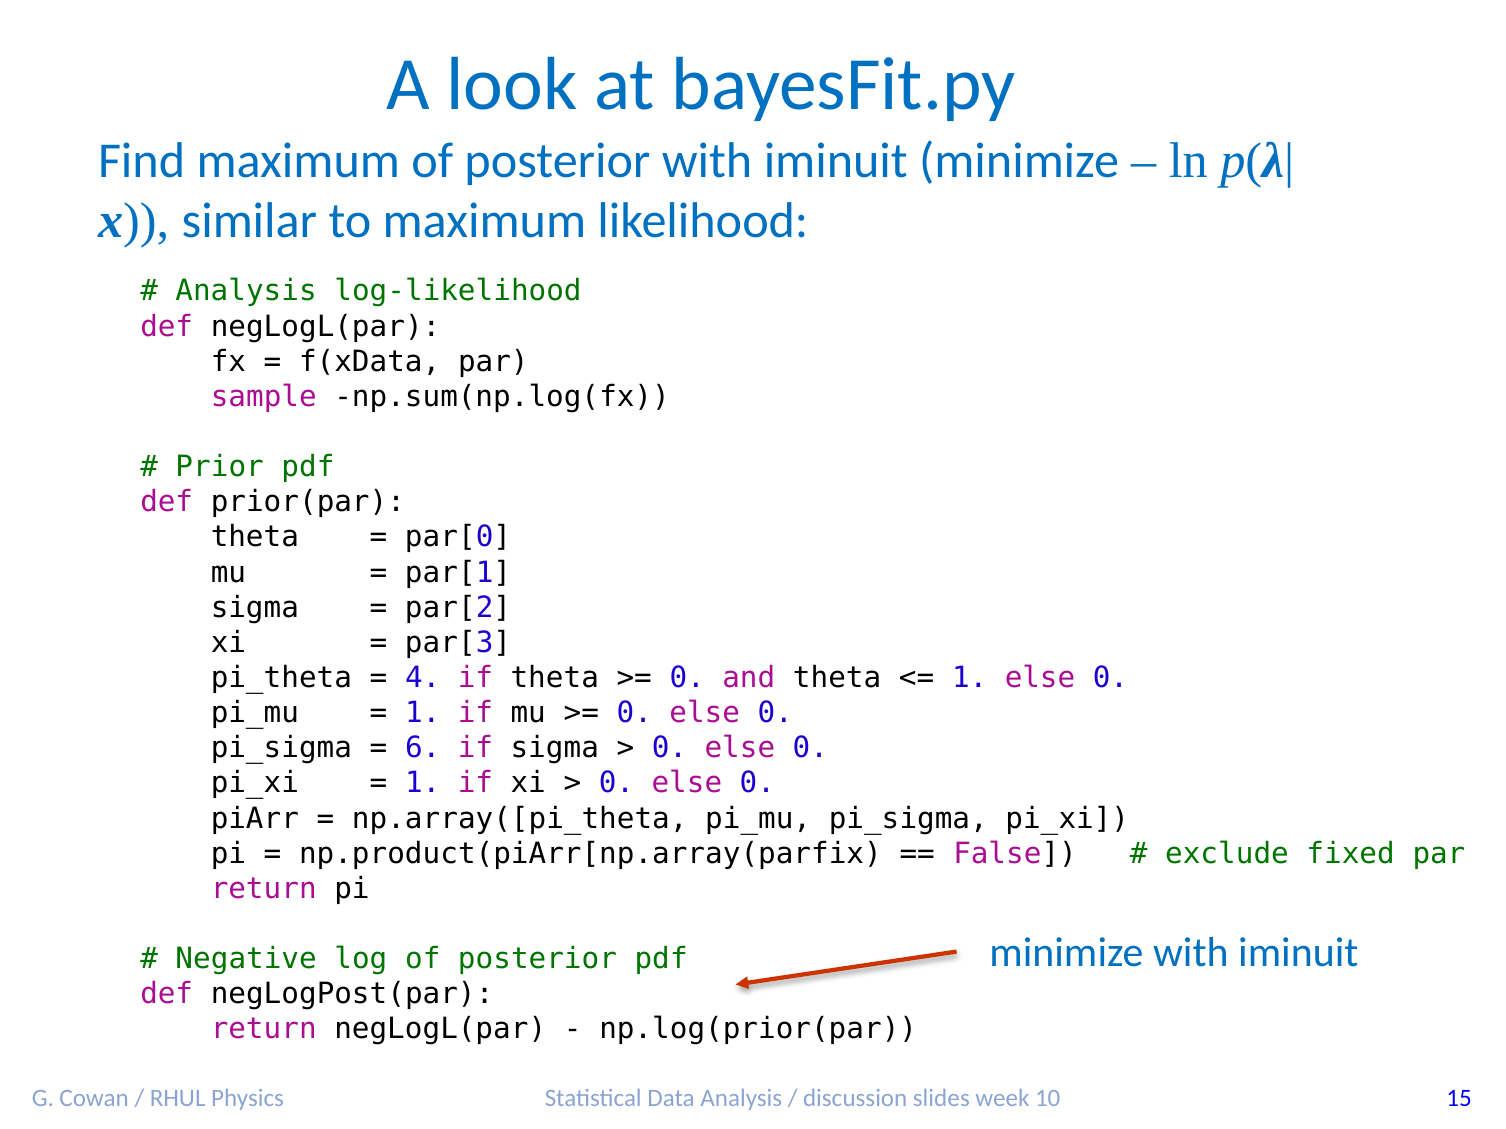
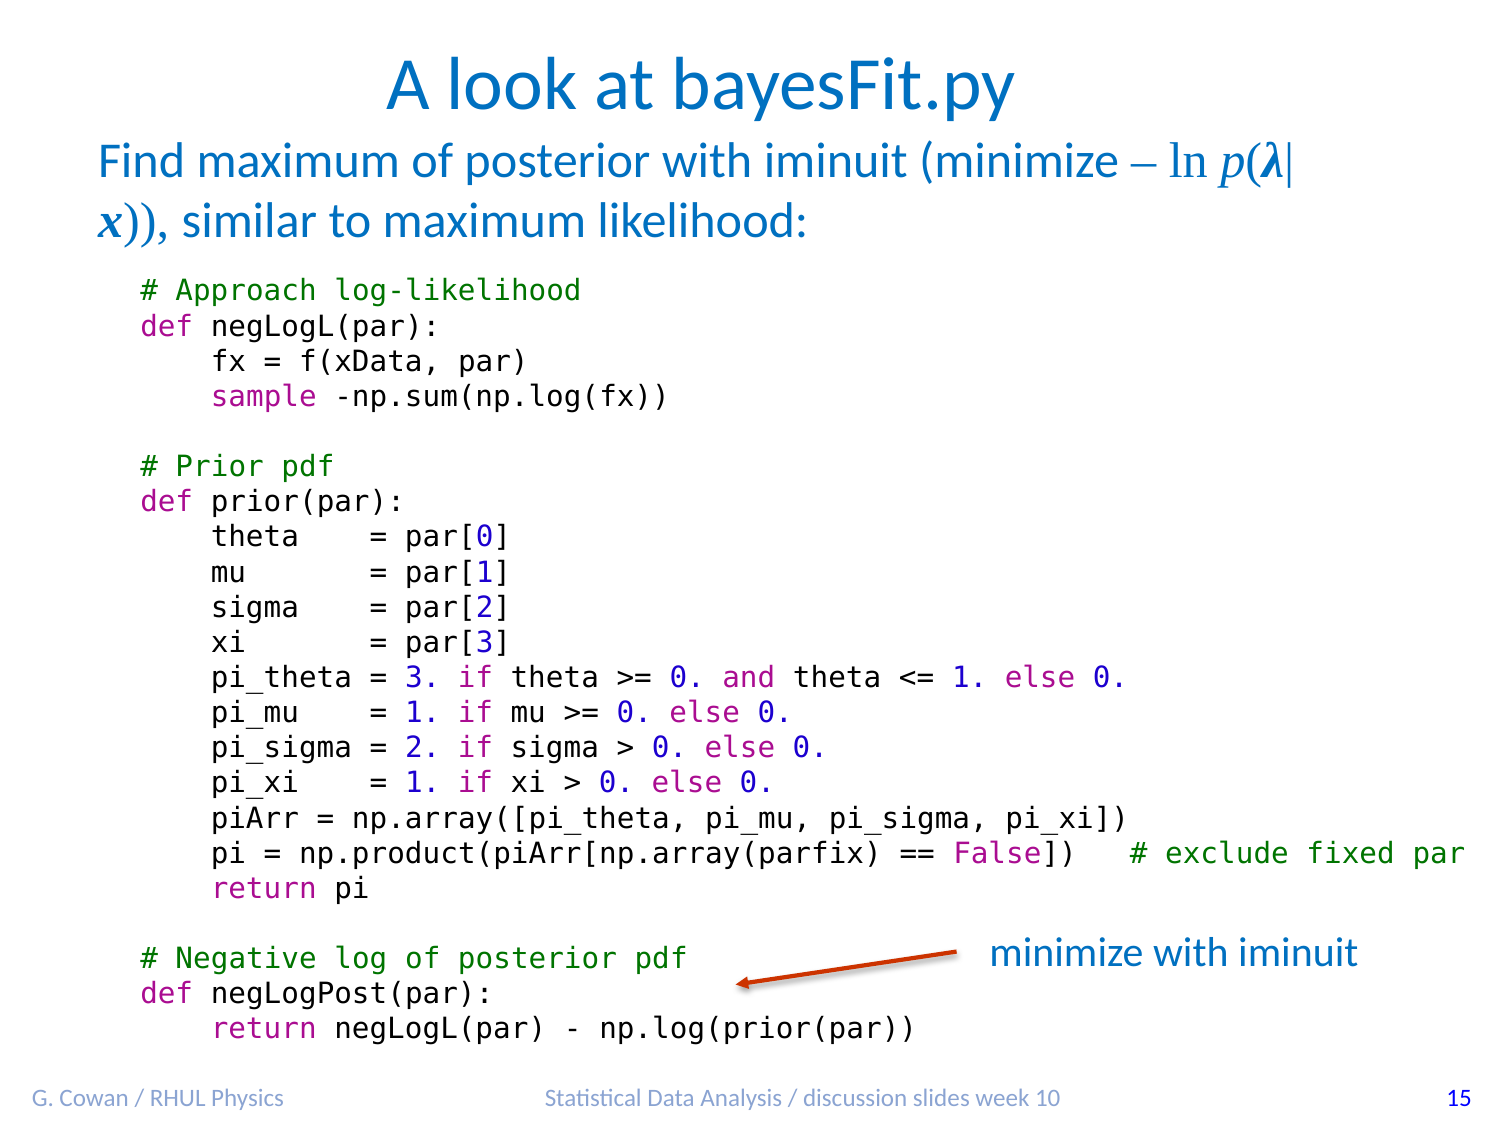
Analysis: Analysis -> Approach (246, 291)
4: 4 -> 3 (423, 678)
6: 6 -> 2 (423, 748)
